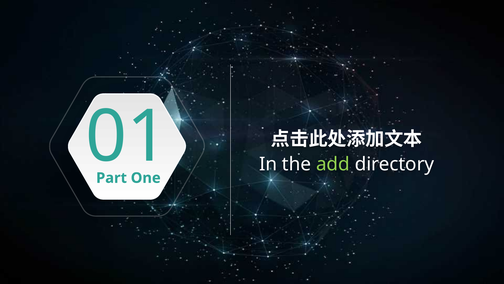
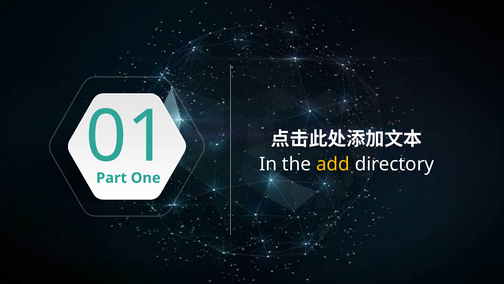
add colour: light green -> yellow (333, 164)
